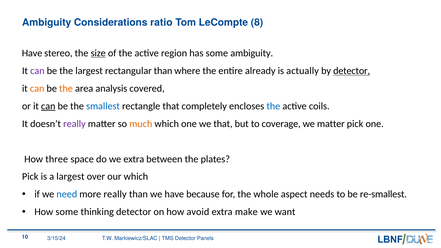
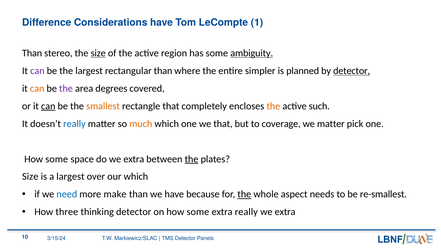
Ambiguity: Ambiguity -> Difference (47, 22)
Considerations ratio: ratio -> have (161, 22)
8: 8 -> 1 (257, 22)
Have: Have -> Than (32, 53)
ambiguity underline: none -> present (252, 53)
already: already -> simpler (260, 71)
actually: actually -> planned (303, 71)
the colour: orange -> purple (66, 88)
analysis: analysis -> degrees (111, 88)
smallest colour: blue -> orange (103, 106)
the colour: blue -> orange (273, 106)
coils: coils -> such (319, 106)
really colour: purple -> blue (74, 124)
three: three -> some (57, 159)
the underline: none -> present (192, 159)
Pick: Pick -> Size (30, 177)
more really: really -> make (115, 194)
the underline: none -> present (244, 194)
How some: some -> three (67, 212)
on how avoid: avoid -> some (198, 212)
extra make: make -> really (246, 212)
want: want -> extra (285, 212)
